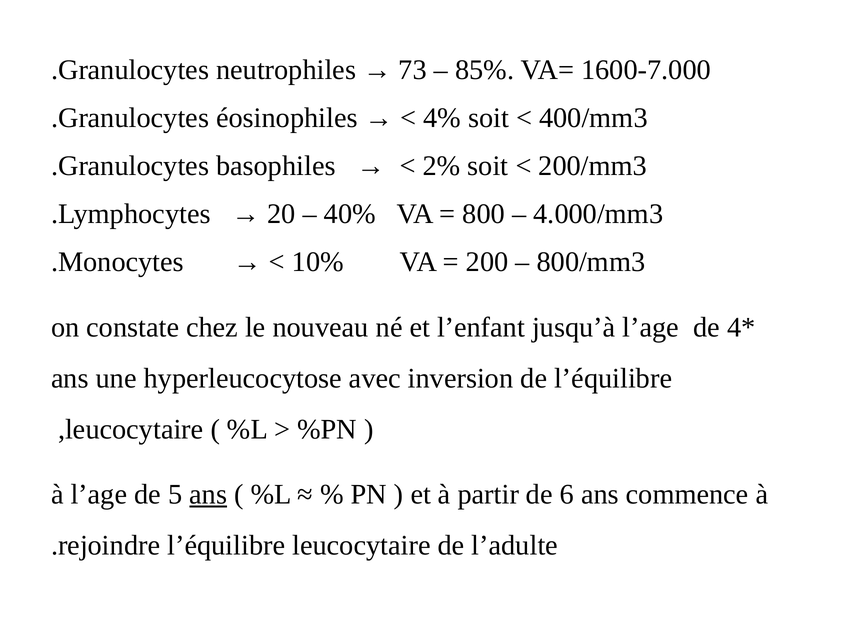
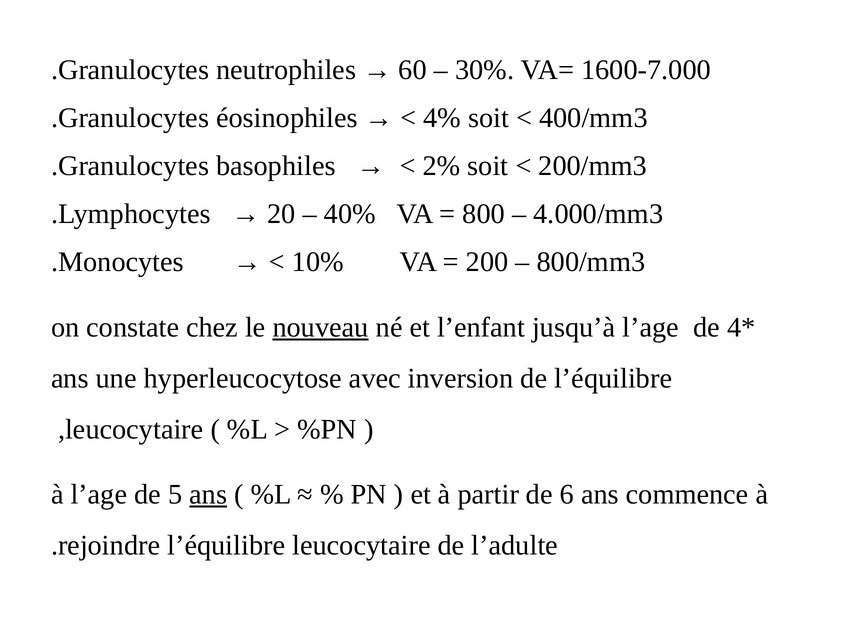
73: 73 -> 60 (413, 70)
85%: 85% -> 30% (485, 70)
nouveau underline: none -> present (321, 328)
